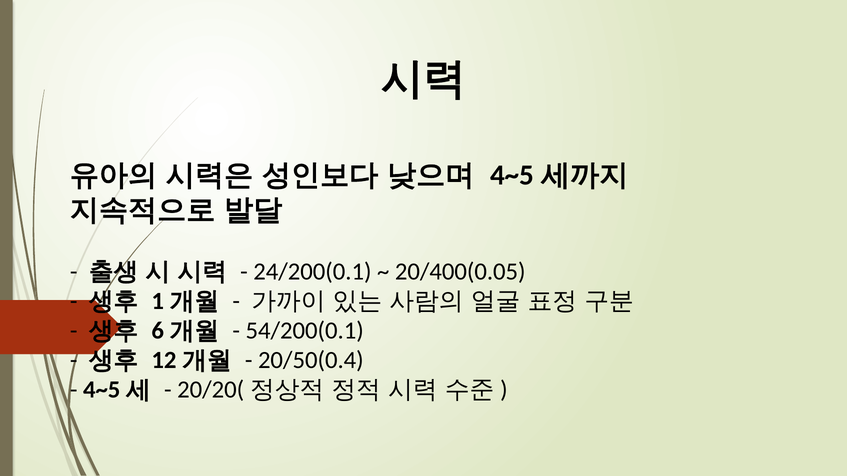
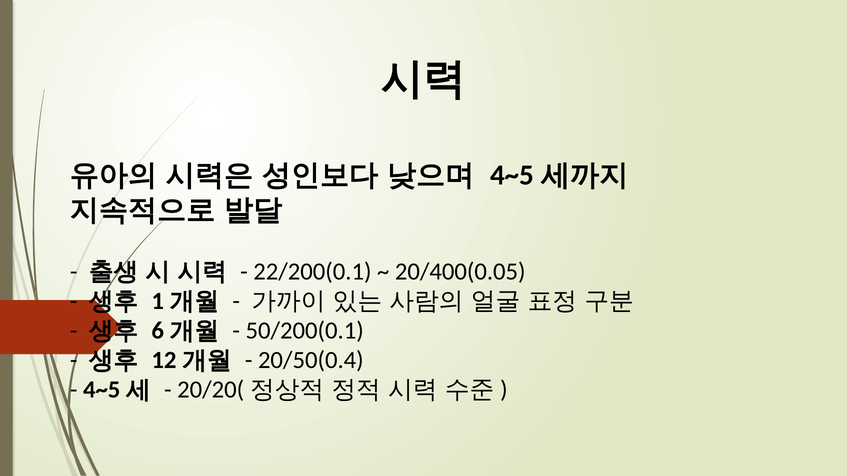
24/200(0.1: 24/200(0.1 -> 22/200(0.1 (312, 272)
54/200(0.1: 54/200(0.1 -> 50/200(0.1 (305, 331)
